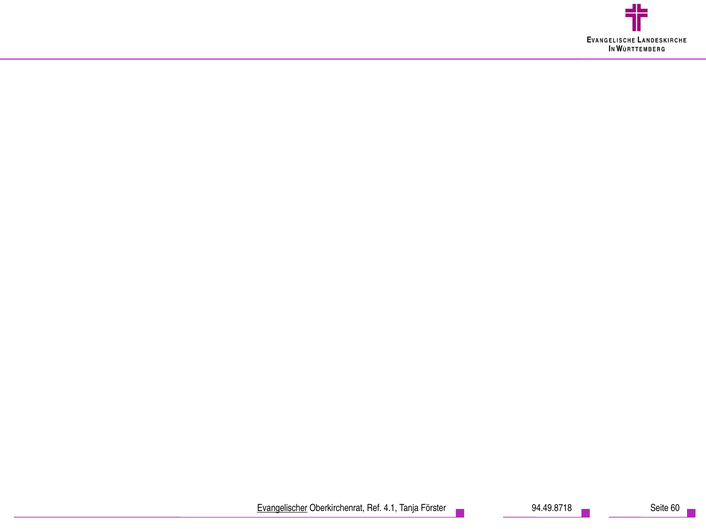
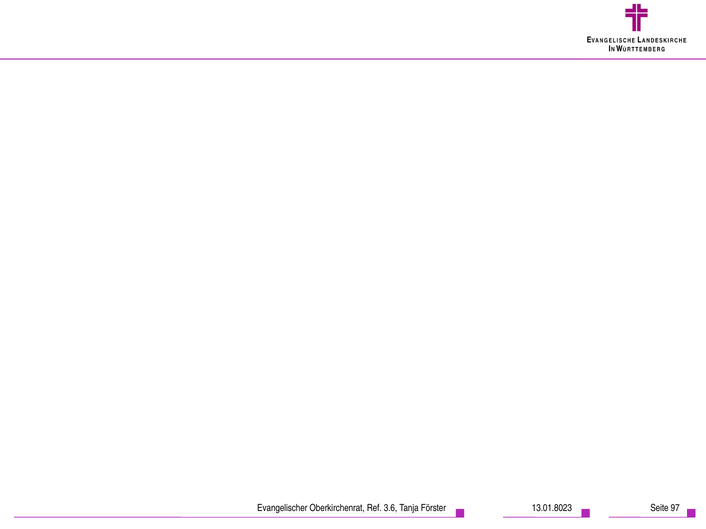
Evangelischer underline: present -> none (282, 508)
4.1: 4.1 -> 3.6 (391, 508)
94.49.8718: 94.49.8718 -> 13.01.8023 (552, 508)
60: 60 -> 97 (675, 508)
